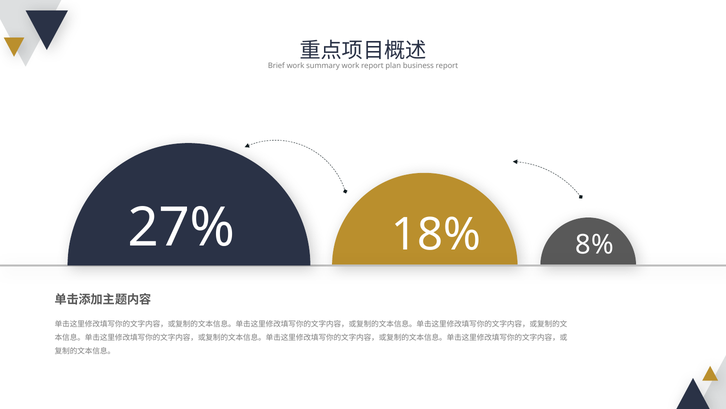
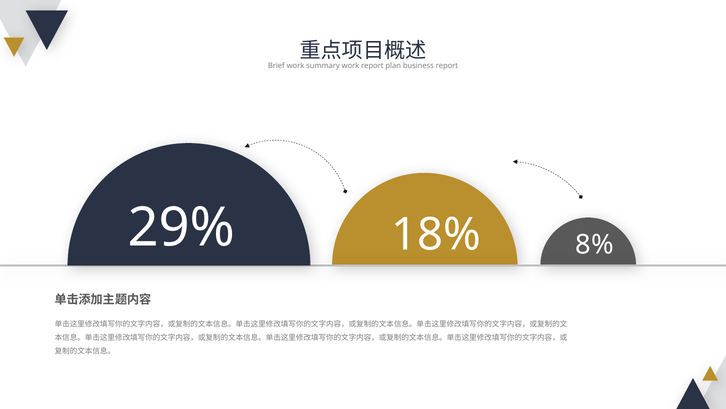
27%: 27% -> 29% (181, 228)
